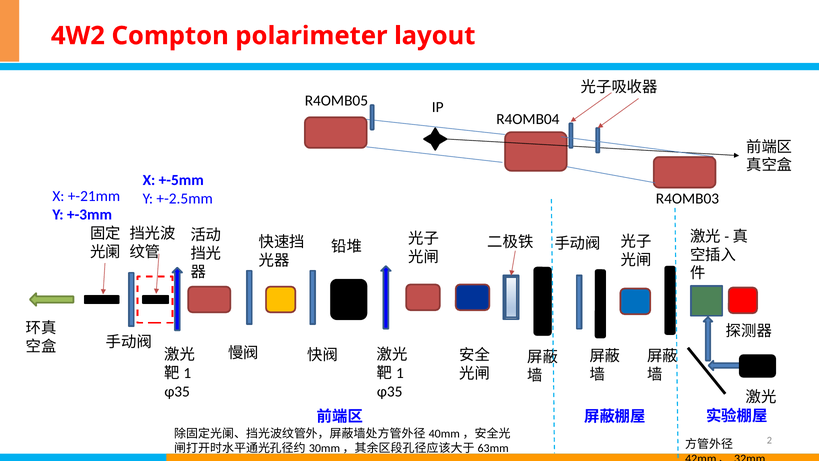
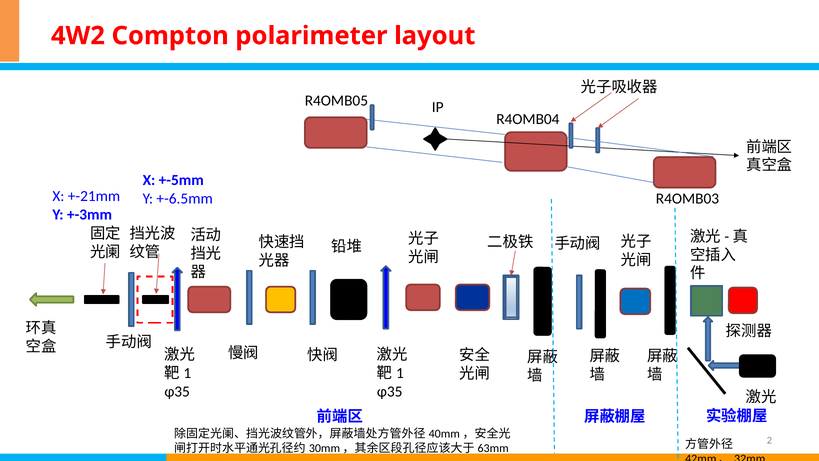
+-2.5mm: +-2.5mm -> +-6.5mm (185, 198)
